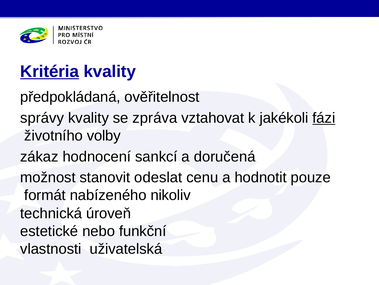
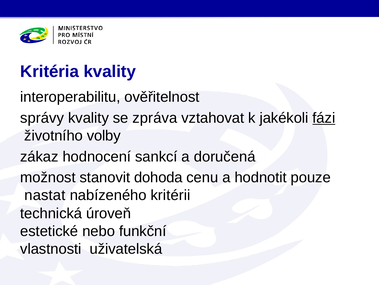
Kritéria underline: present -> none (50, 71)
předpokládaná: předpokládaná -> interoperabilitu (70, 97)
odeslat: odeslat -> dohoda (158, 177)
formát: formát -> nastat (45, 195)
nikoliv: nikoliv -> kritérii (170, 195)
